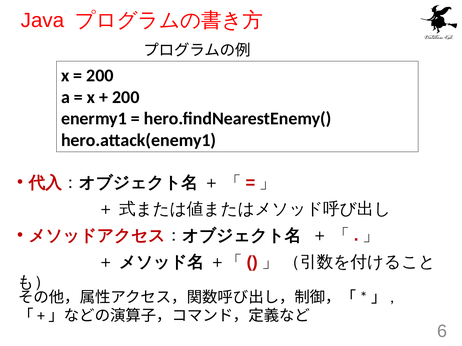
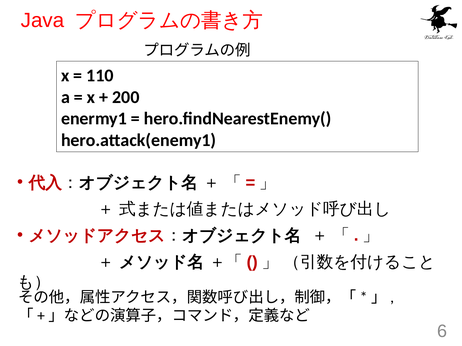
200: 200 -> 110 (100, 76)
